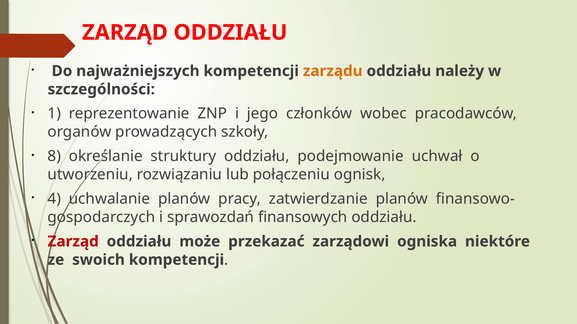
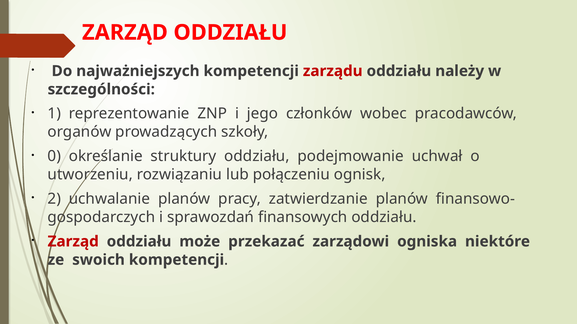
zarządu colour: orange -> red (333, 71)
8: 8 -> 0 (54, 156)
4: 4 -> 2 (54, 199)
